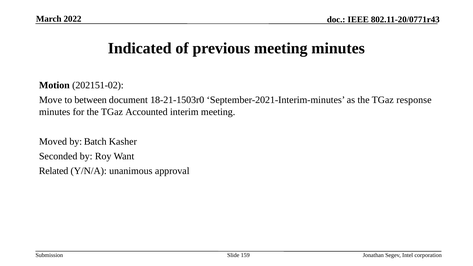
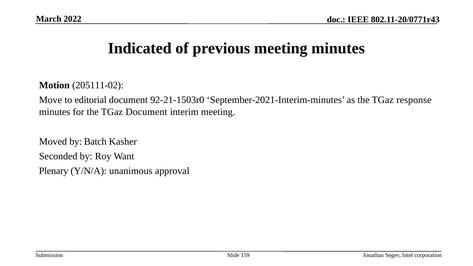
202151-02: 202151-02 -> 205111-02 (98, 85)
between: between -> editorial (91, 100)
18-21-1503r0: 18-21-1503r0 -> 92-21-1503r0 (177, 100)
TGaz Accounted: Accounted -> Document (146, 112)
Related: Related -> Plenary (54, 171)
